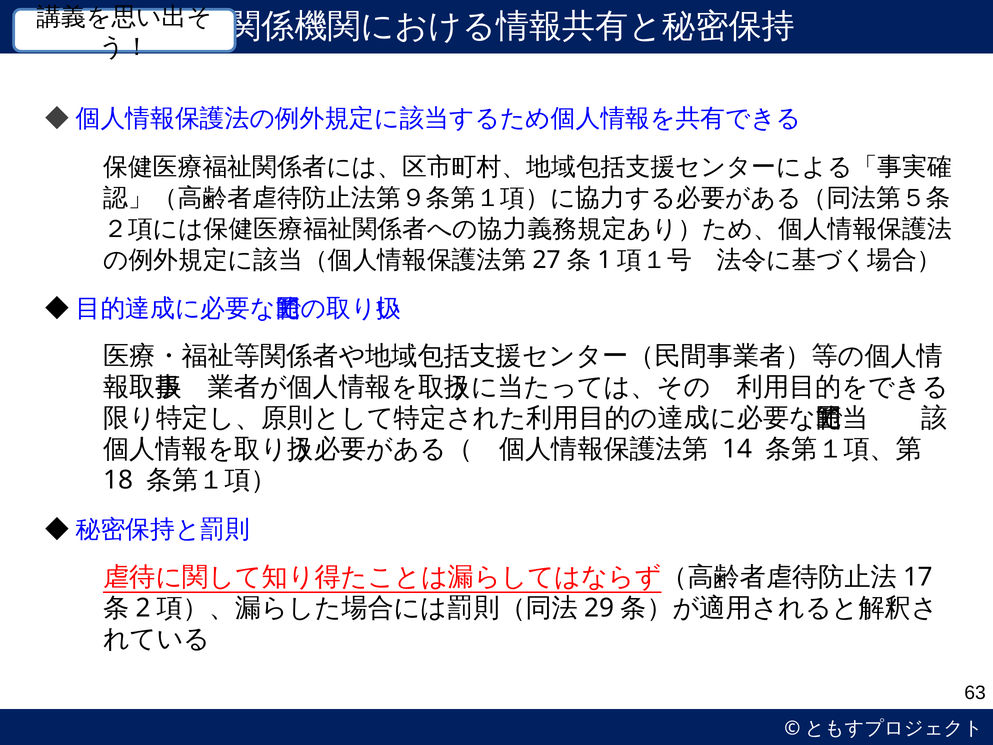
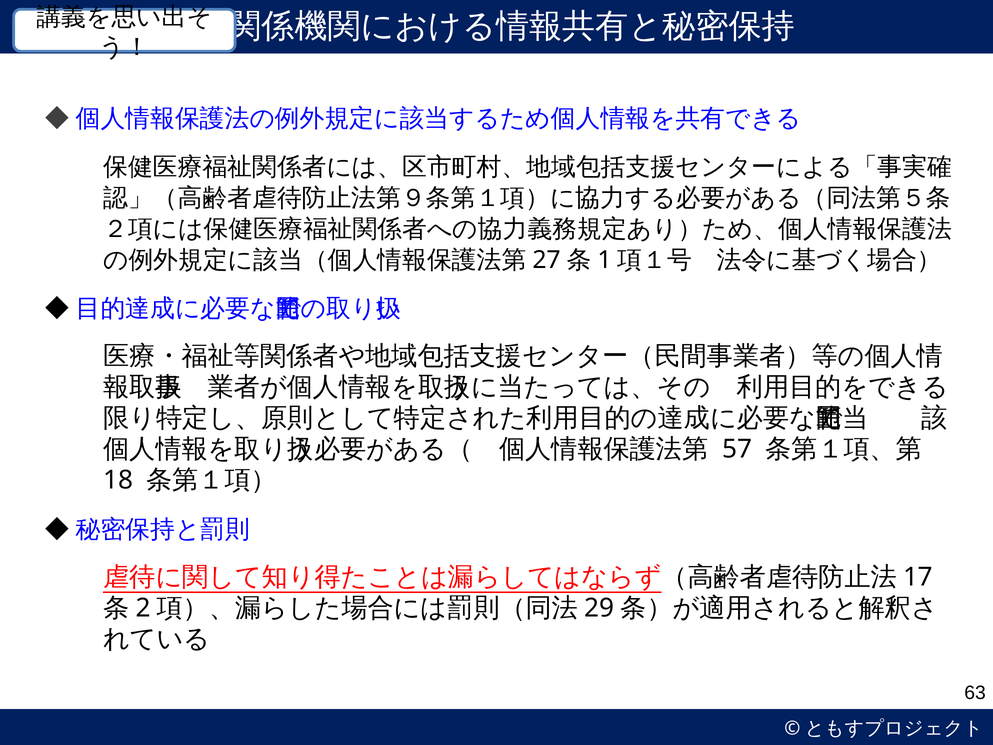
14: 14 -> 57 (737, 449)
